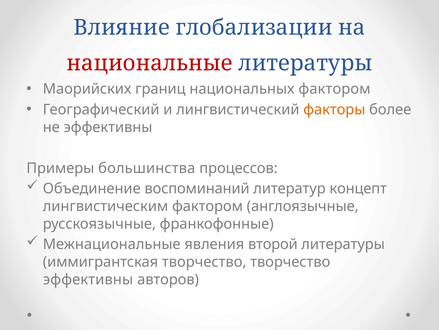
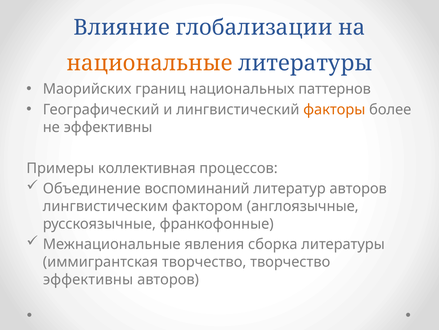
национальные colour: red -> orange (150, 63)
национальных фактором: фактором -> паттернов (335, 89)
большинства: большинства -> коллективная (147, 168)
литератур концепт: концепт -> авторов (358, 188)
второй: второй -> сборка (273, 244)
